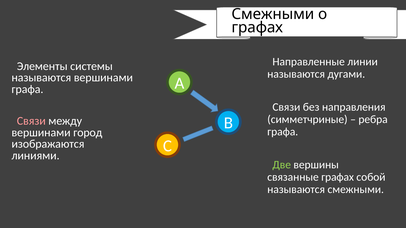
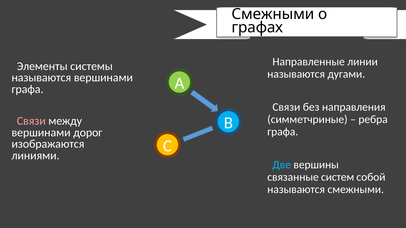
город: город -> дорог (88, 133)
Две colour: light green -> light blue (282, 165)
связанные графах: графах -> систем (338, 177)
